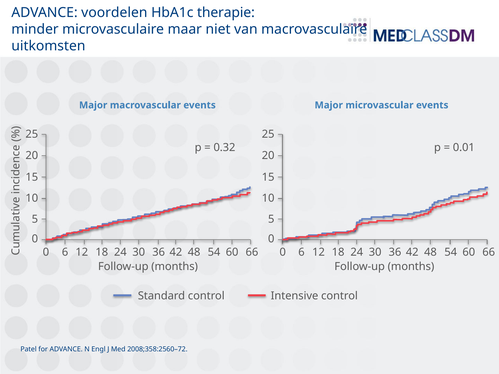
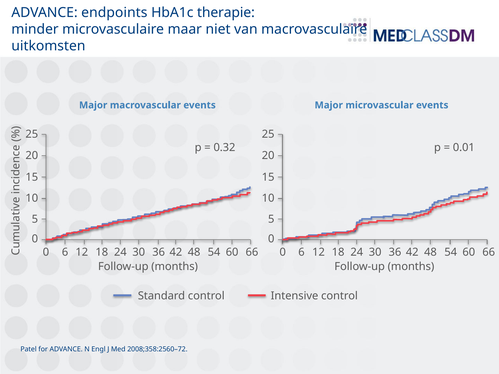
voordelen: voordelen -> endpoints (114, 13)
